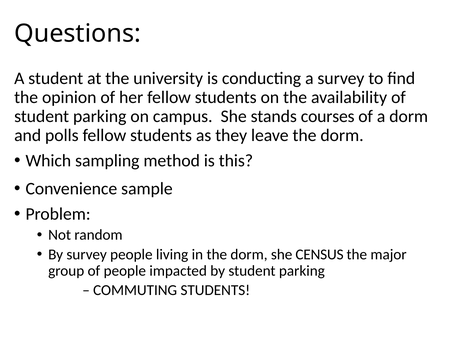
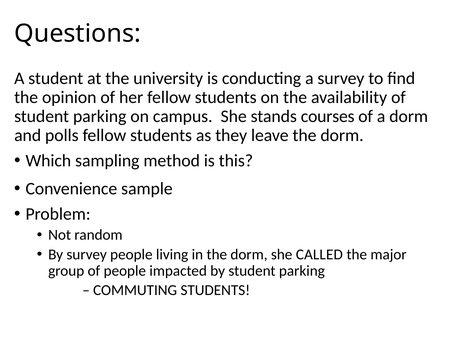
CENSUS: CENSUS -> CALLED (319, 255)
